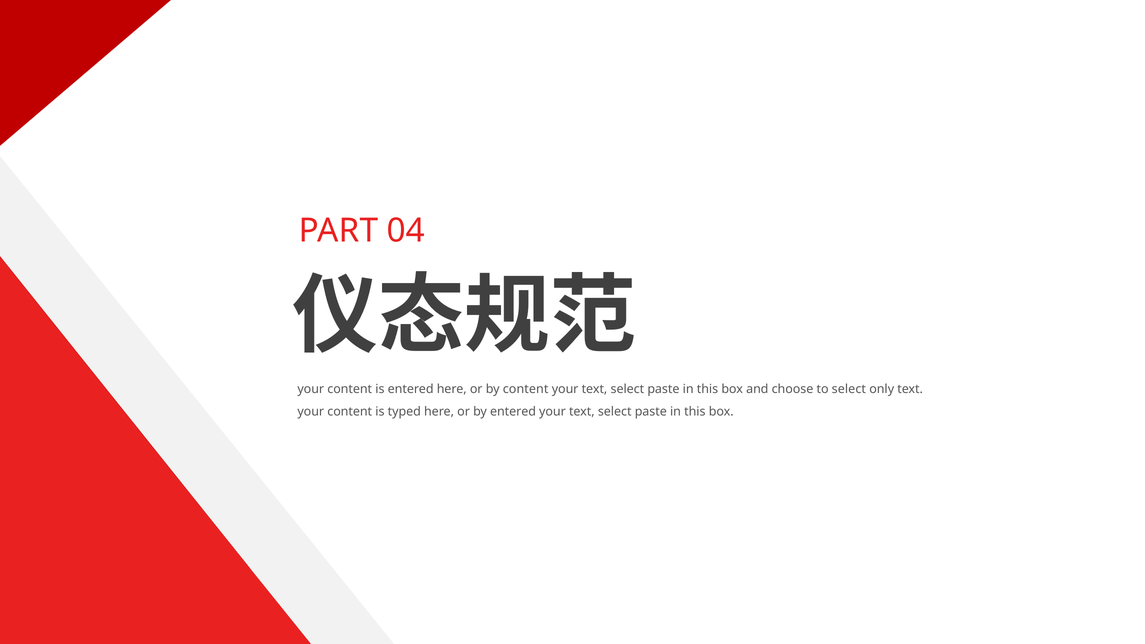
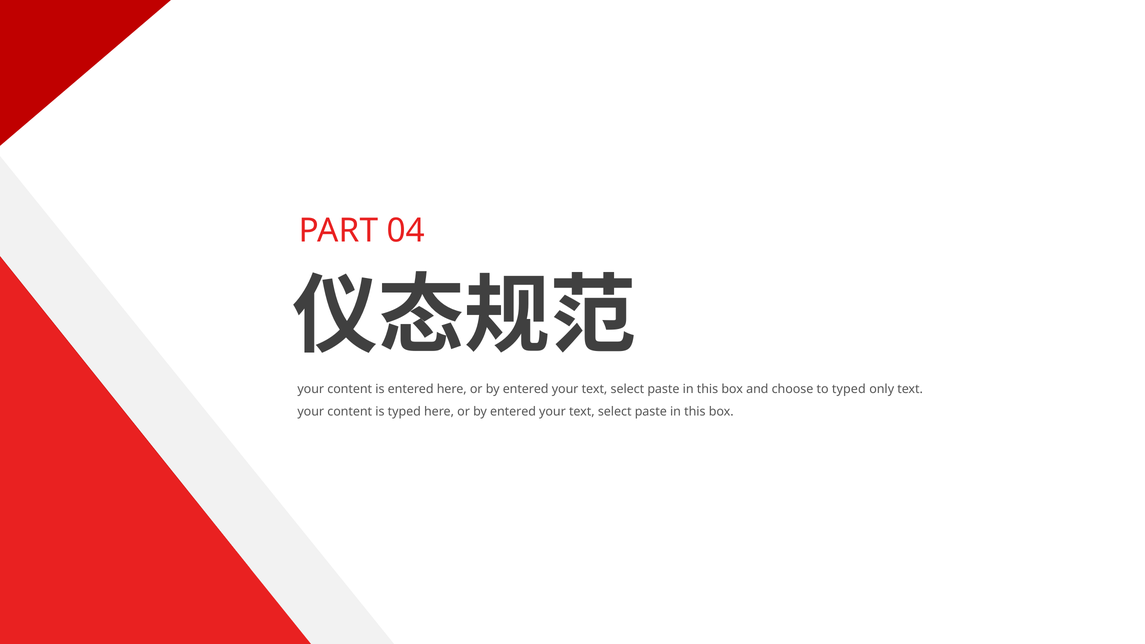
content: content -> entered (526, 389)
to select: select -> typed (849, 389)
